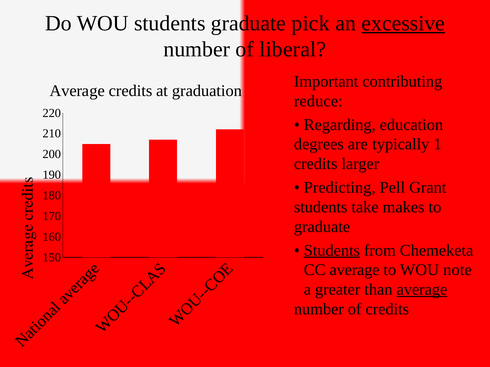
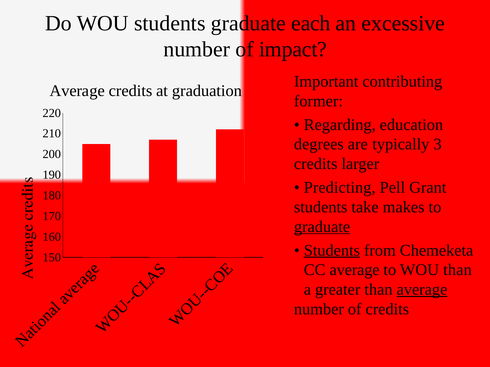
pick: pick -> each (311, 23)
excessive underline: present -> none (403, 23)
liberal: liberal -> impact (293, 49)
reduce: reduce -> former (318, 101)
1: 1 -> 3 (438, 144)
graduate underline: none -> present (322, 227)
WOU note: note -> than (457, 270)
